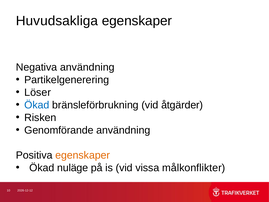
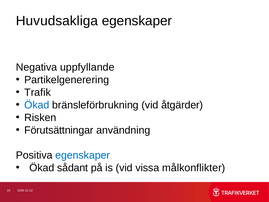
Negativa användning: användning -> uppfyllande (87, 67)
Löser: Löser -> Trafik (38, 92)
Genomförande: Genomförande -> Förutsättningar (59, 130)
egenskaper colour: orange -> blue (83, 155)
nuläge: nuläge -> sådant (73, 168)
